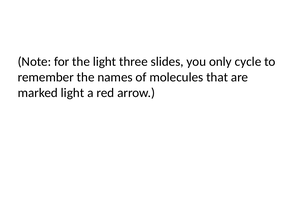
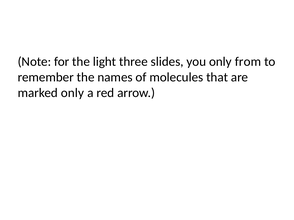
cycle: cycle -> from (248, 62)
marked light: light -> only (72, 93)
